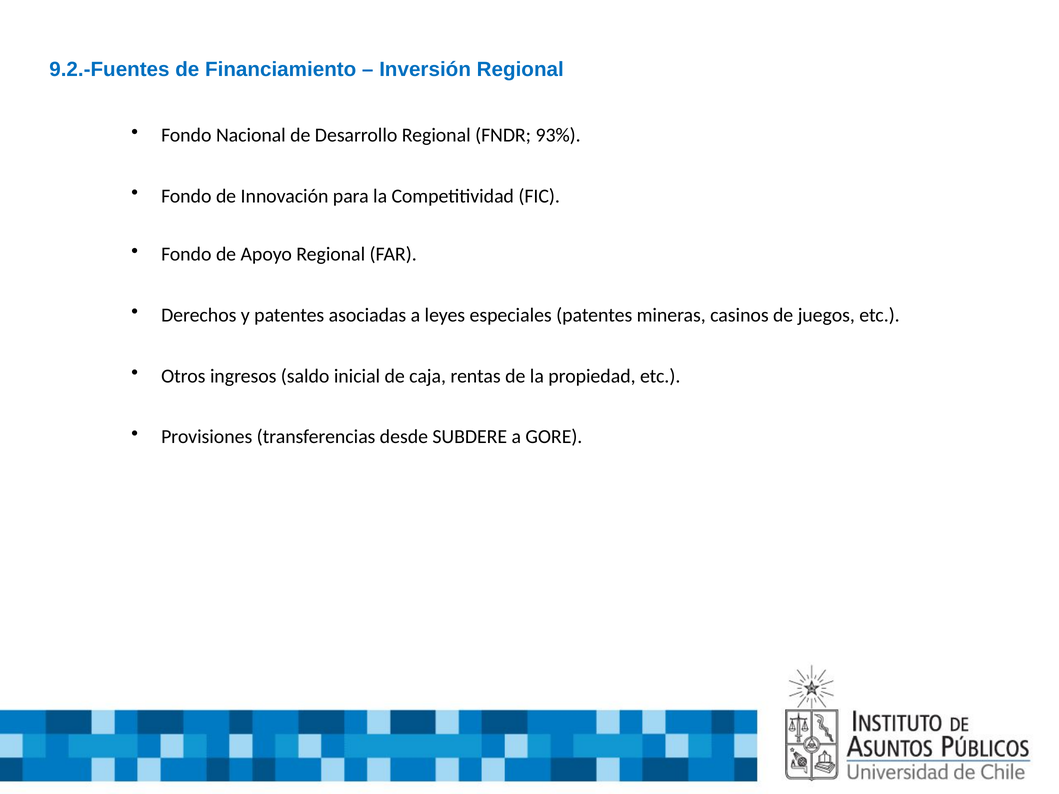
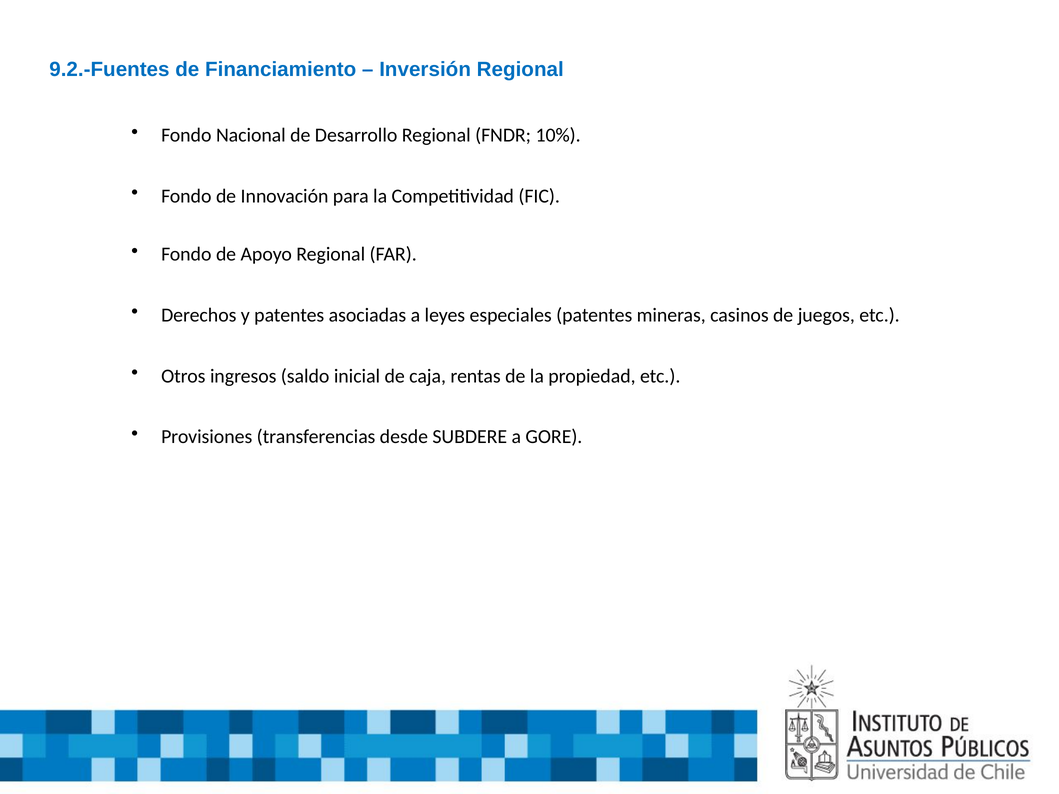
93%: 93% -> 10% (558, 135)
